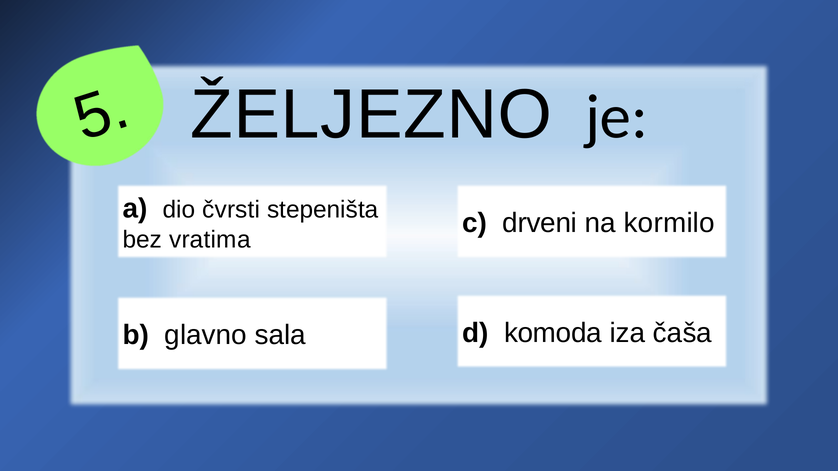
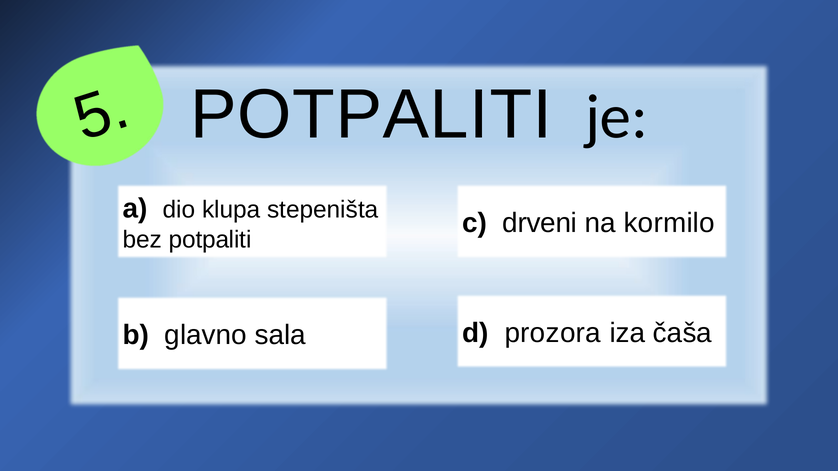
ŽELJEZNO: ŽELJEZNO -> POTPALITI (371, 115)
čvrsti: čvrsti -> klupa (231, 210)
bez vratima: vratima -> potpaliti (210, 240)
komoda: komoda -> prozora (553, 333)
